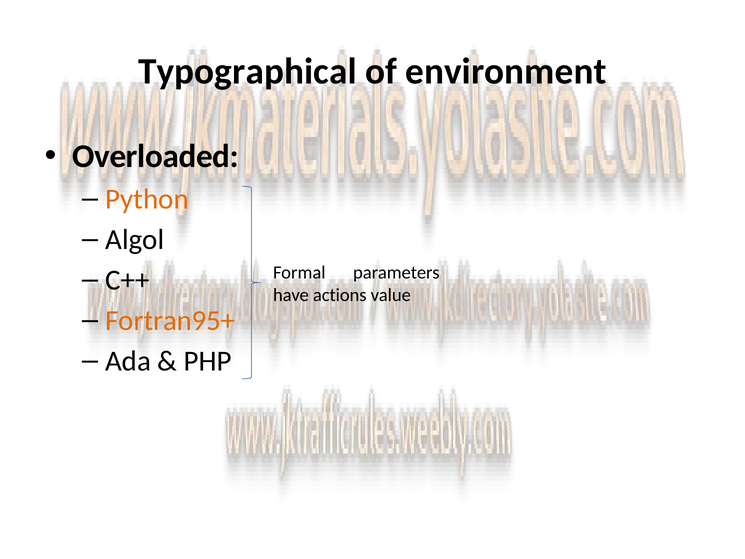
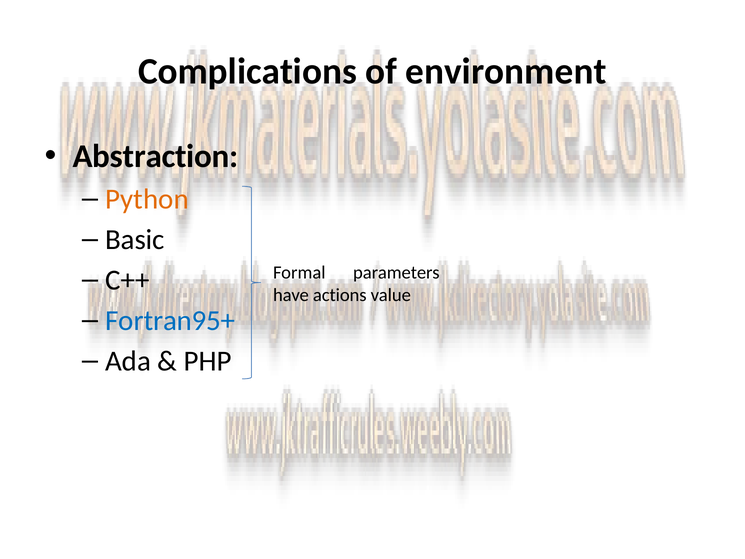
Typographical: Typographical -> Complications (247, 72)
Overloaded: Overloaded -> Abstraction (156, 156)
Algol: Algol -> Basic (135, 240)
Fortran95+ colour: orange -> blue (170, 321)
